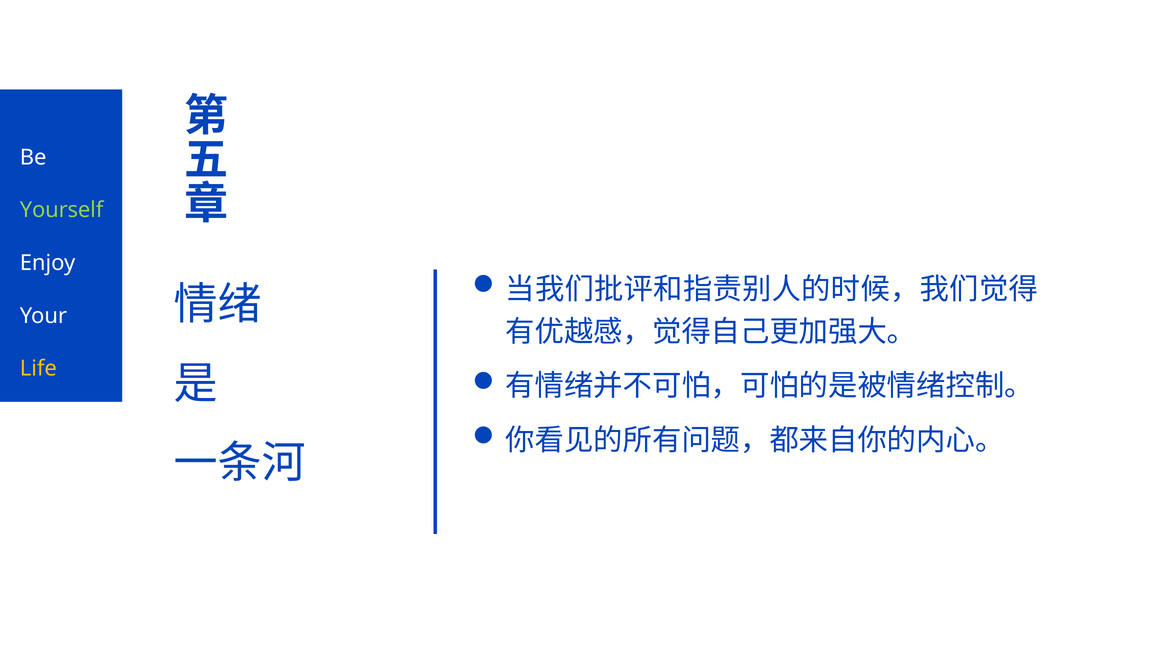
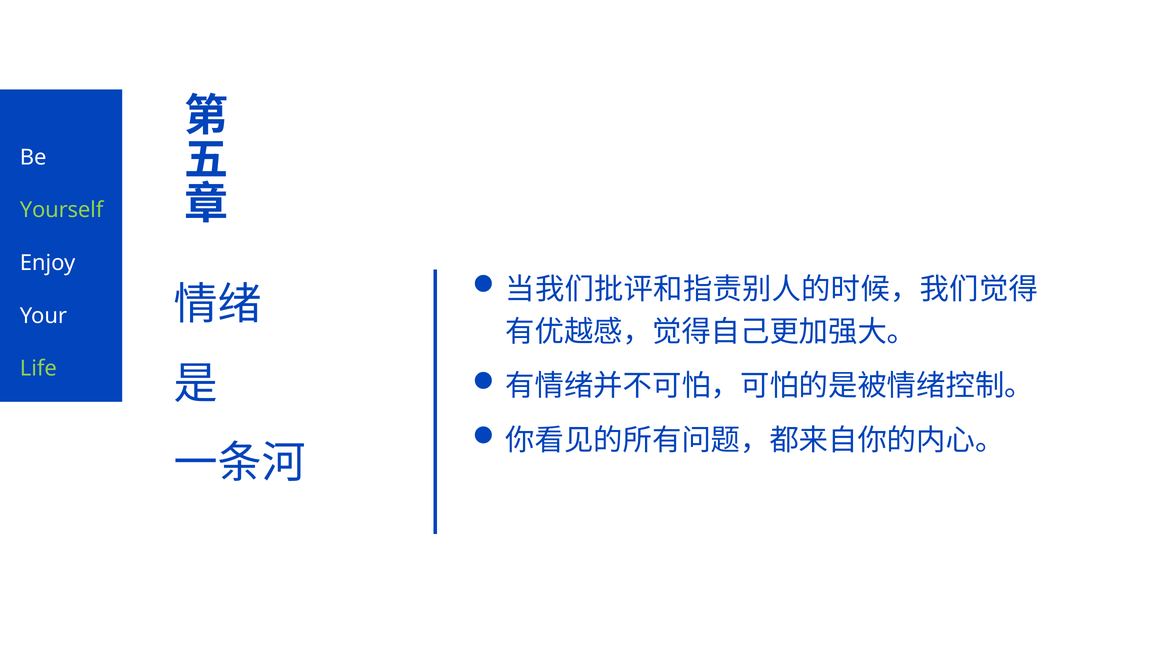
Life colour: yellow -> light green (38, 369)
